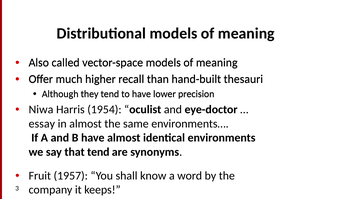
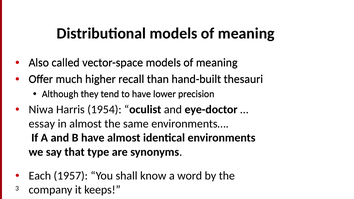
that tend: tend -> type (98, 152)
Fruit: Fruit -> Each (40, 176)
